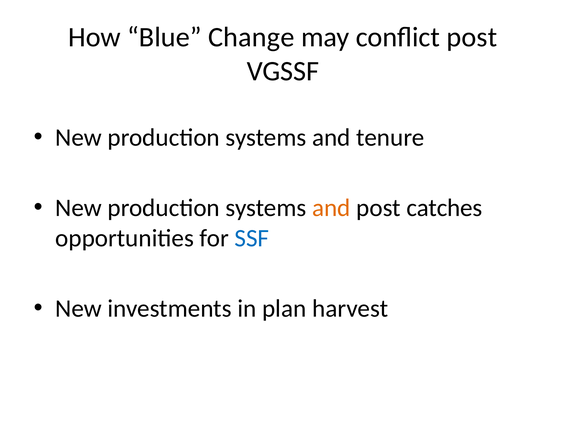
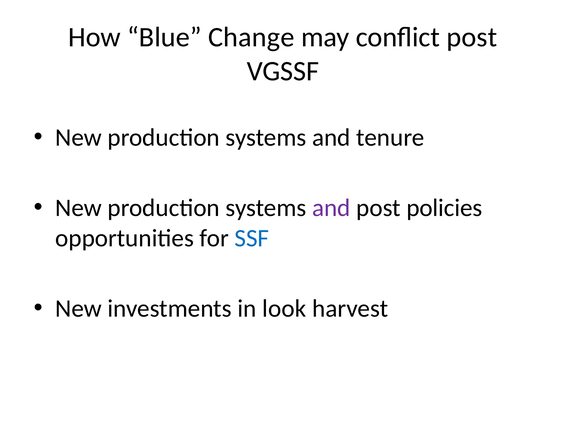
and colour: orange -> purple (331, 208)
catches: catches -> policies (444, 208)
plan: plan -> look (284, 309)
